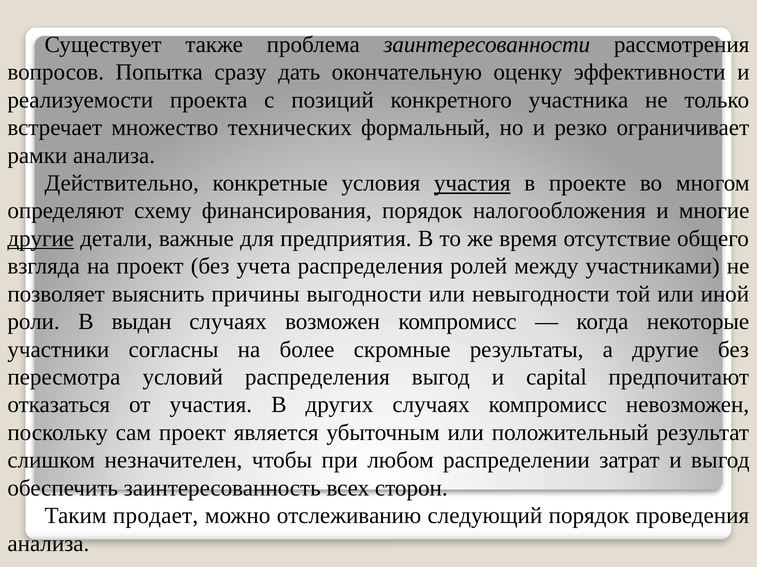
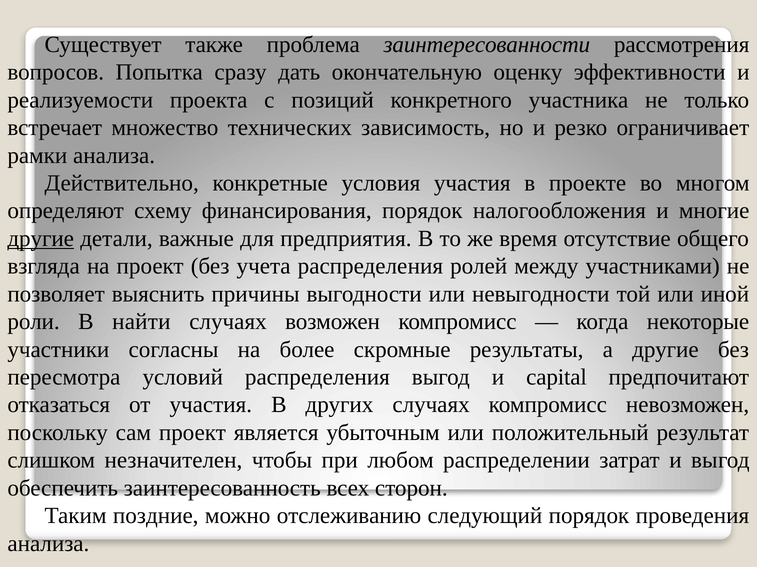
формальный: формальный -> зависимость (426, 128)
участия underline: present -> none (472, 183)
выдан: выдан -> найти (141, 322)
продает: продает -> поздние (156, 516)
